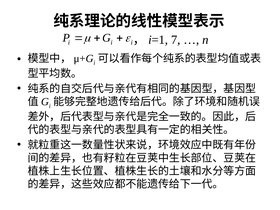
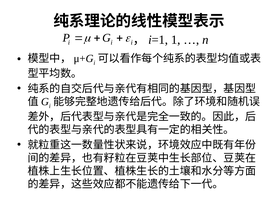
7: 7 -> 1 (176, 40)
